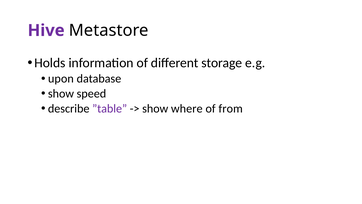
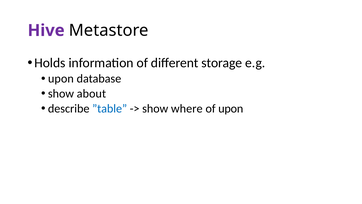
speed: speed -> about (91, 93)
”table colour: purple -> blue (110, 108)
of from: from -> upon (231, 108)
